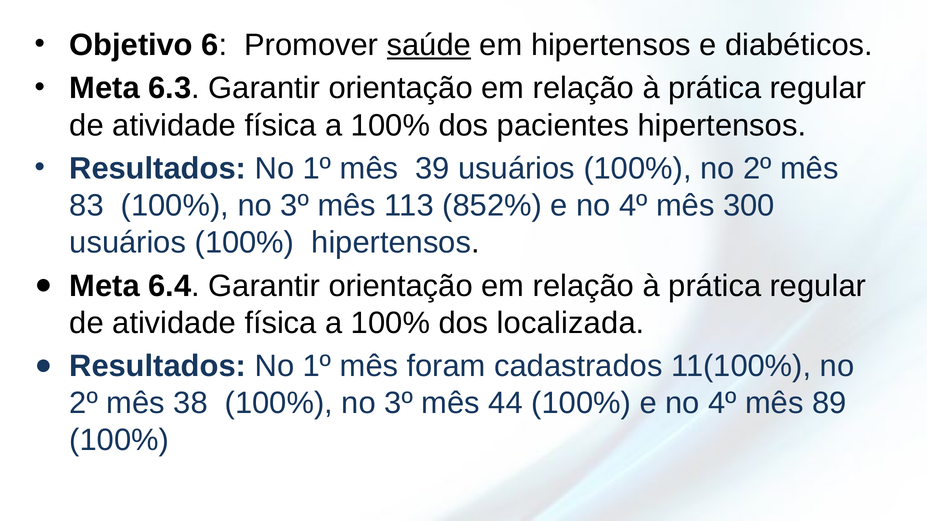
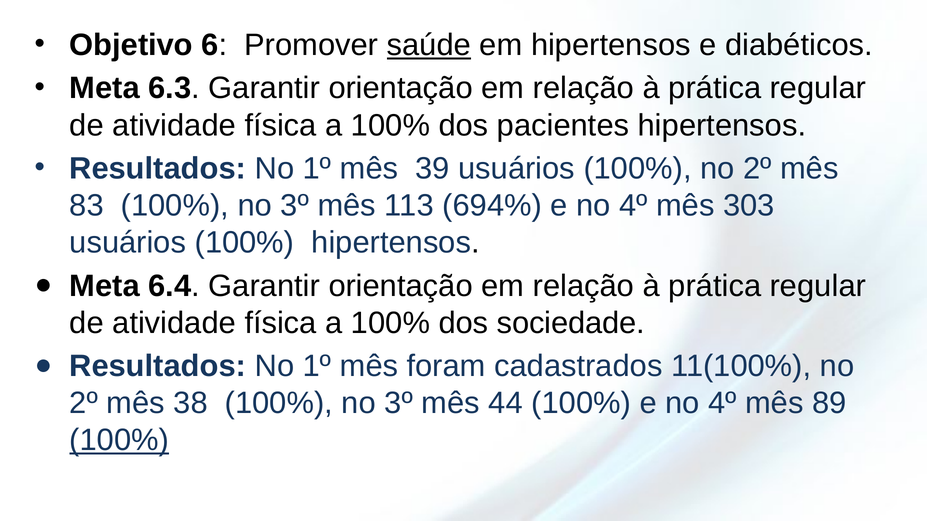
852%: 852% -> 694% (492, 206)
300: 300 -> 303 (749, 206)
localizada: localizada -> sociedade (571, 323)
100% underline: none -> present (119, 441)
